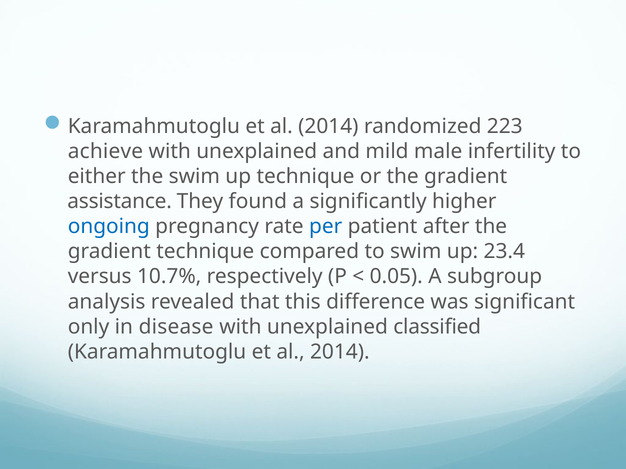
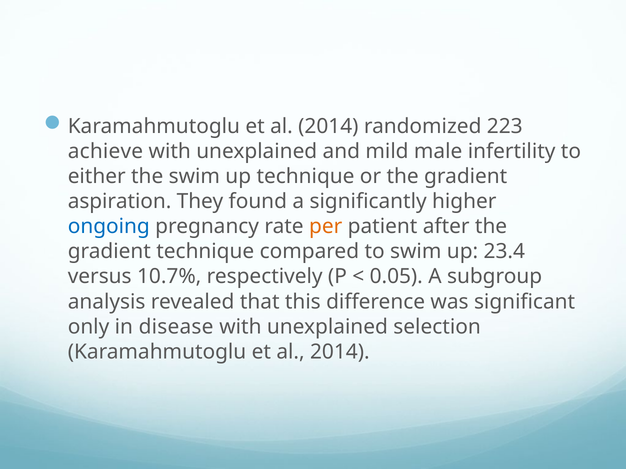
assistance: assistance -> aspiration (120, 202)
per colour: blue -> orange (326, 227)
classified: classified -> selection (437, 327)
